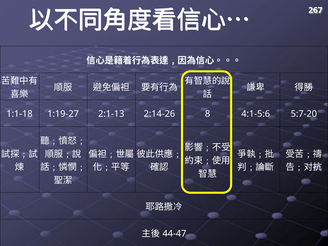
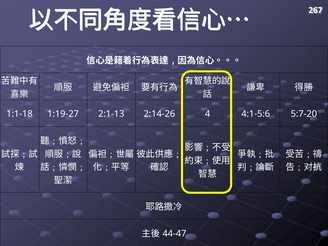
8: 8 -> 4 (208, 114)
